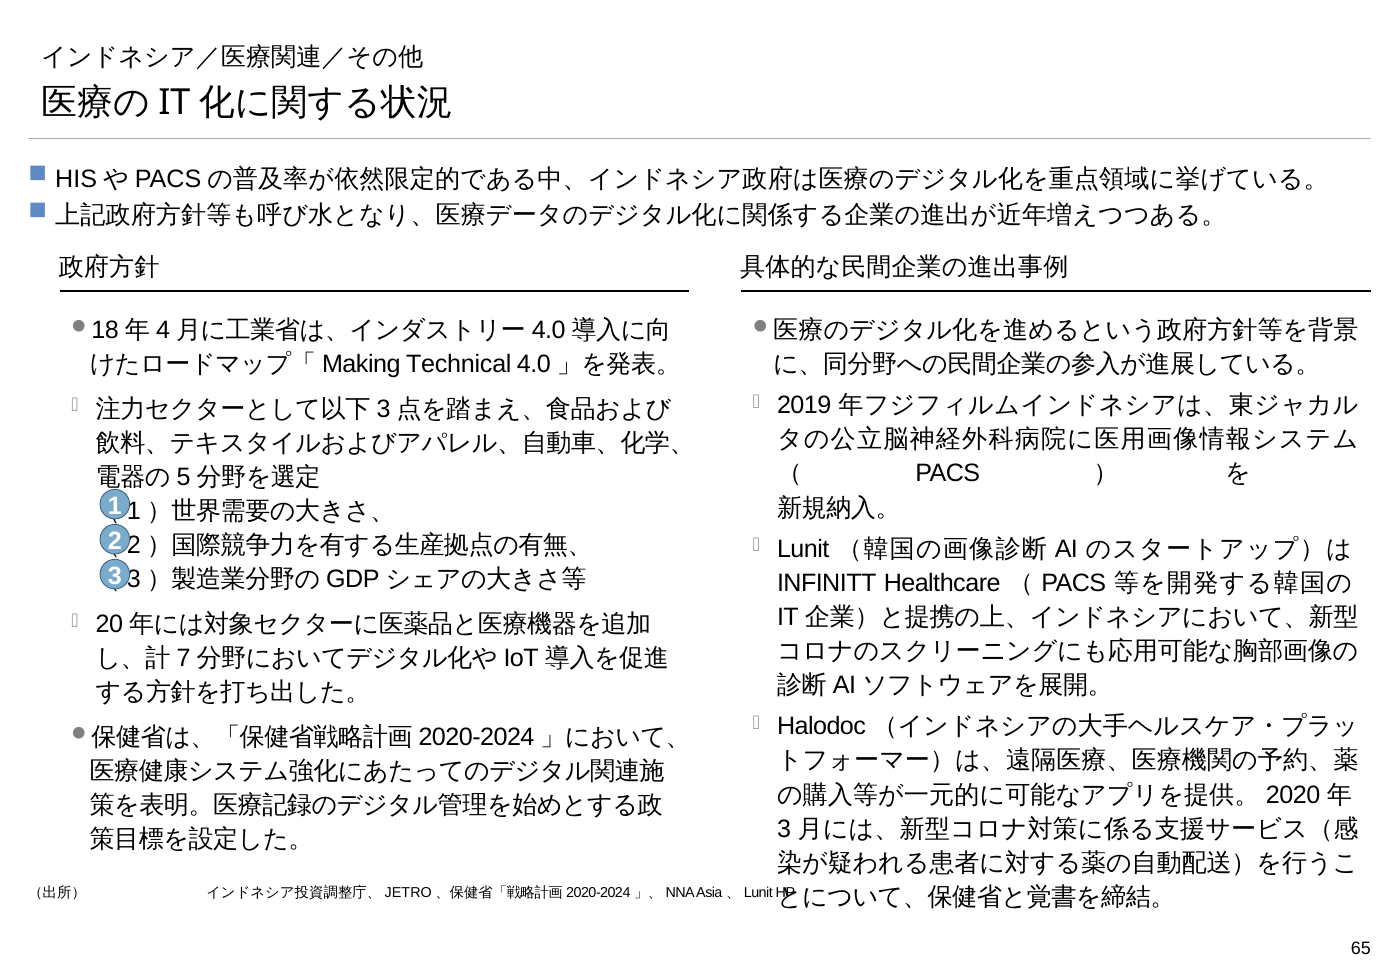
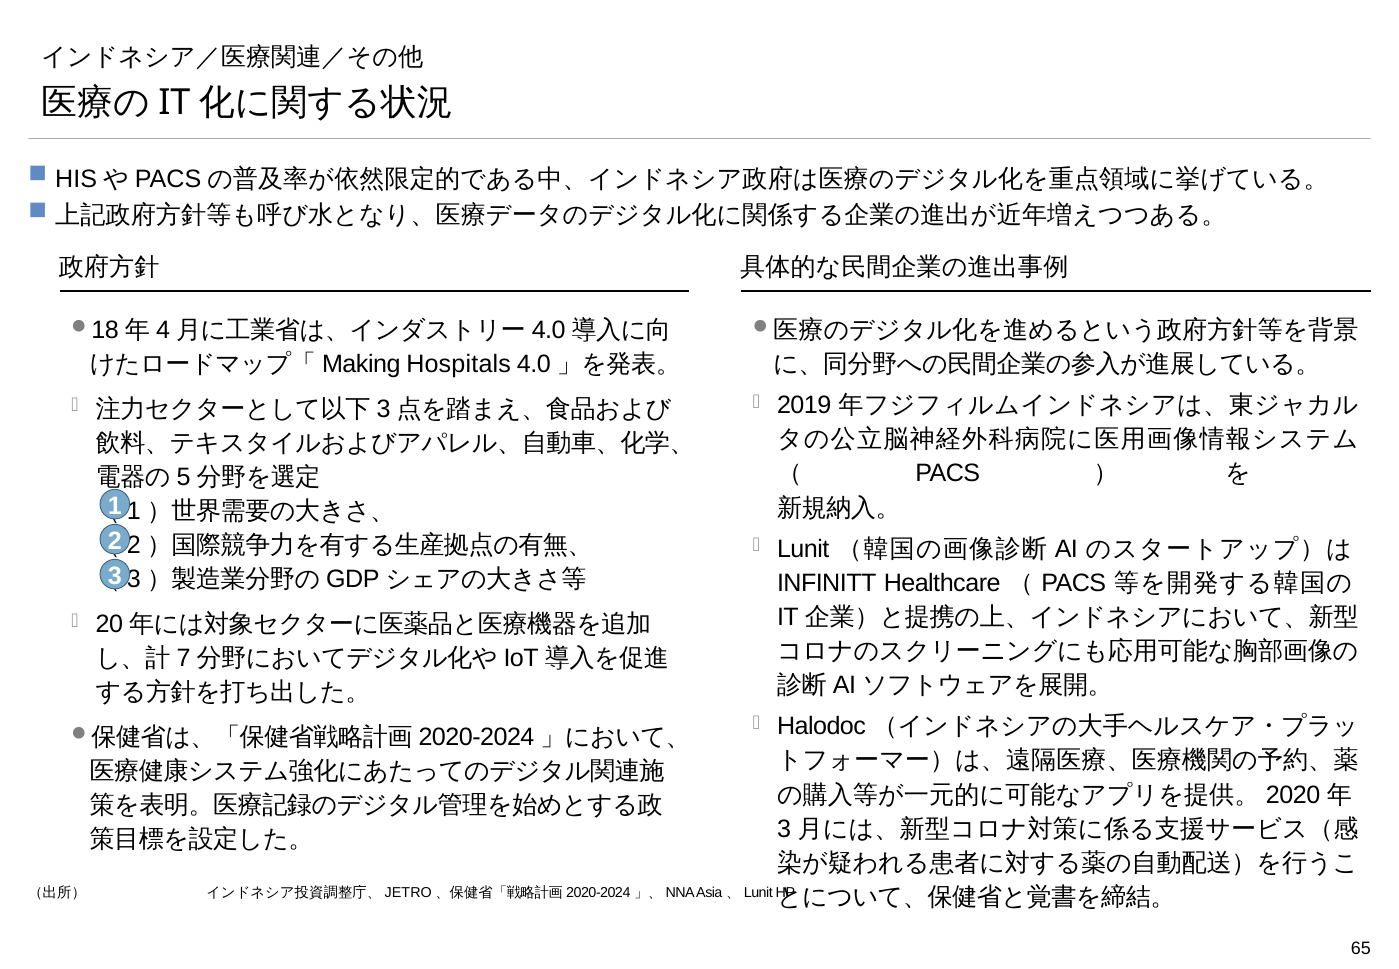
Technical: Technical -> Hospitals (459, 364)
